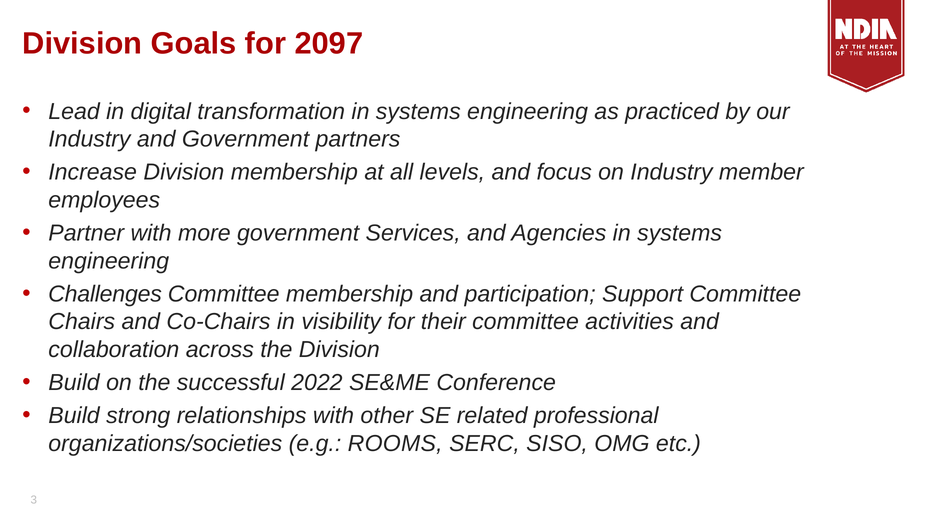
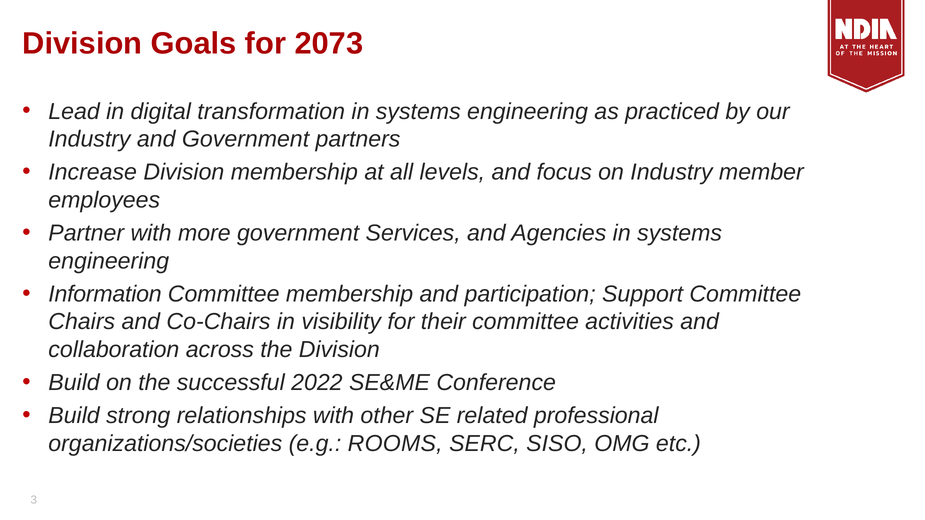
2097: 2097 -> 2073 (329, 43)
Challenges: Challenges -> Information (105, 294)
